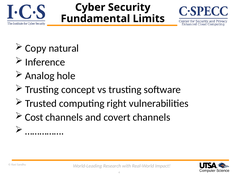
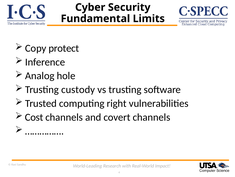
natural: natural -> protect (64, 48)
concept: concept -> custody (78, 89)
